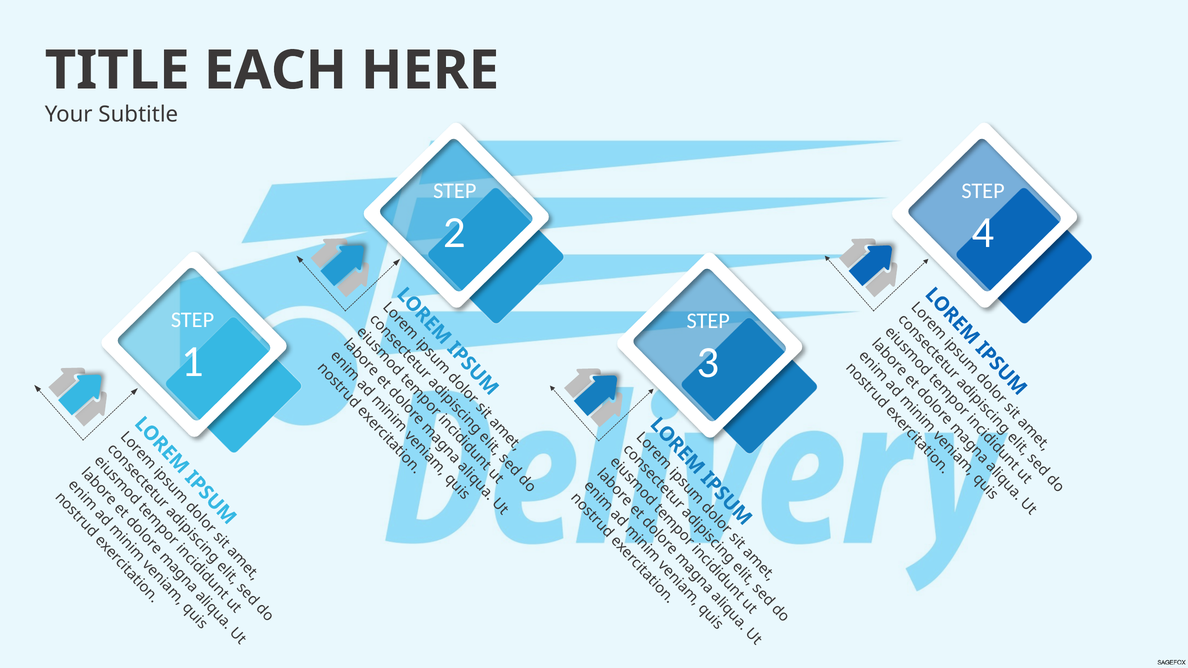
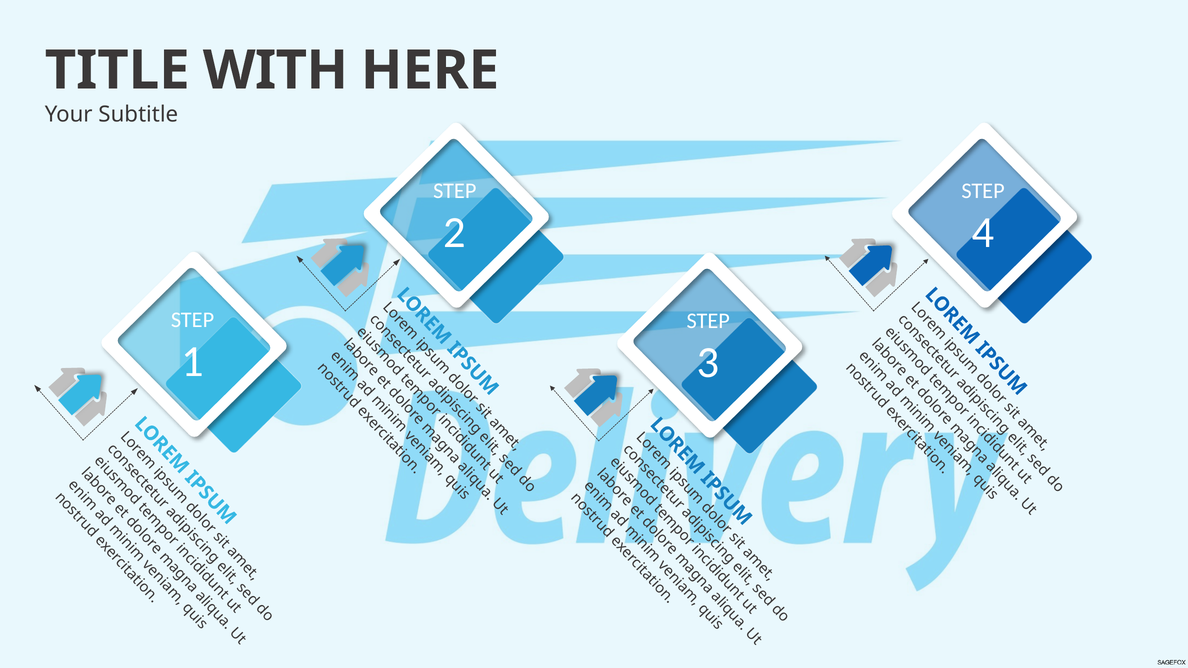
EACH: EACH -> WITH (275, 71)
